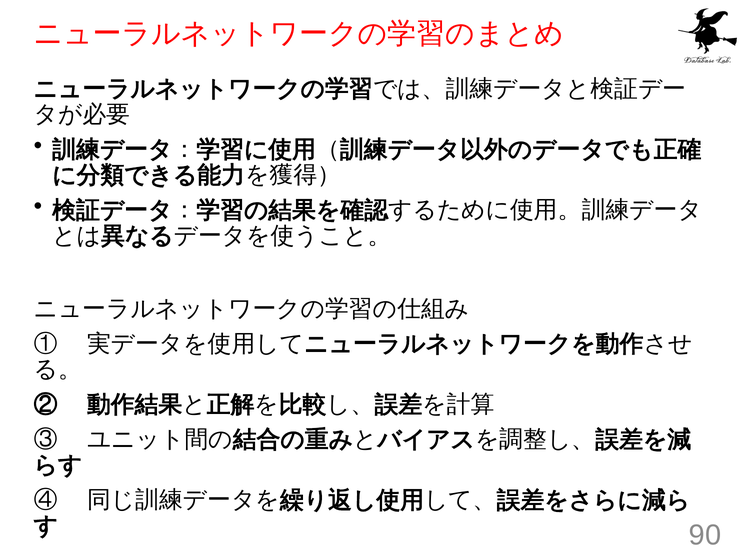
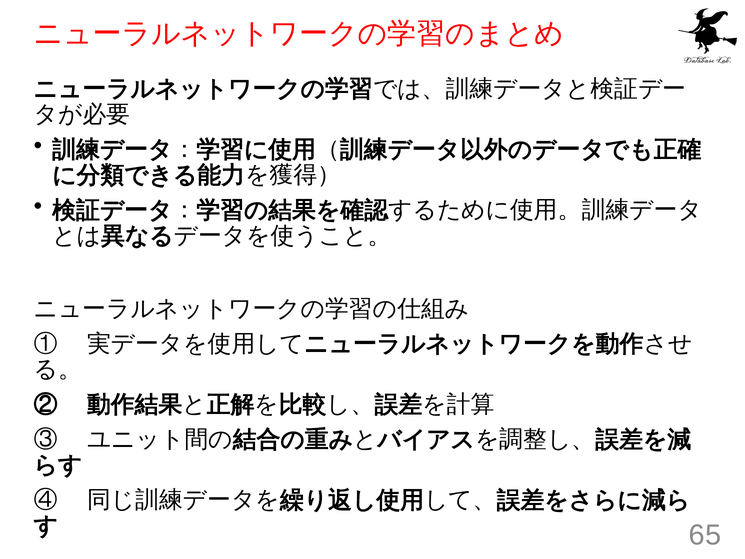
90: 90 -> 65 (705, 535)
